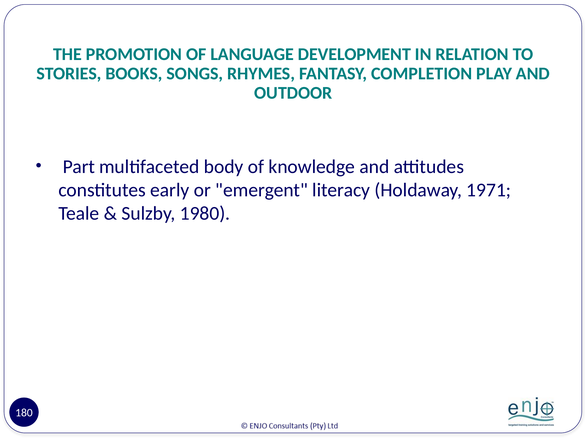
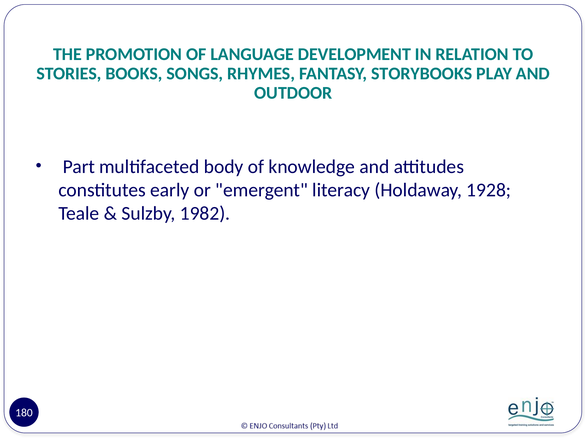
COMPLETION: COMPLETION -> STORYBOOKS (422, 74)
1971: 1971 -> 1928 (489, 190)
1980: 1980 -> 1982 (205, 214)
